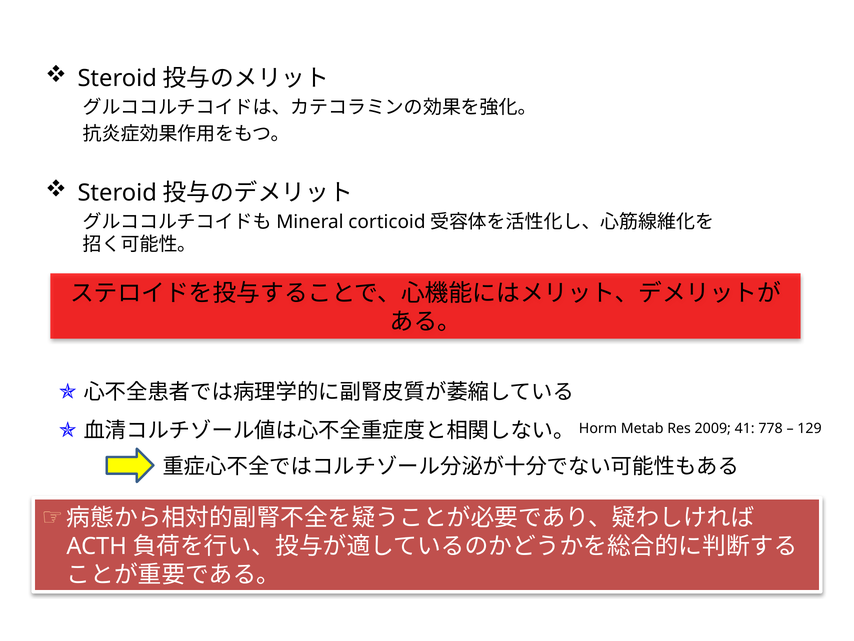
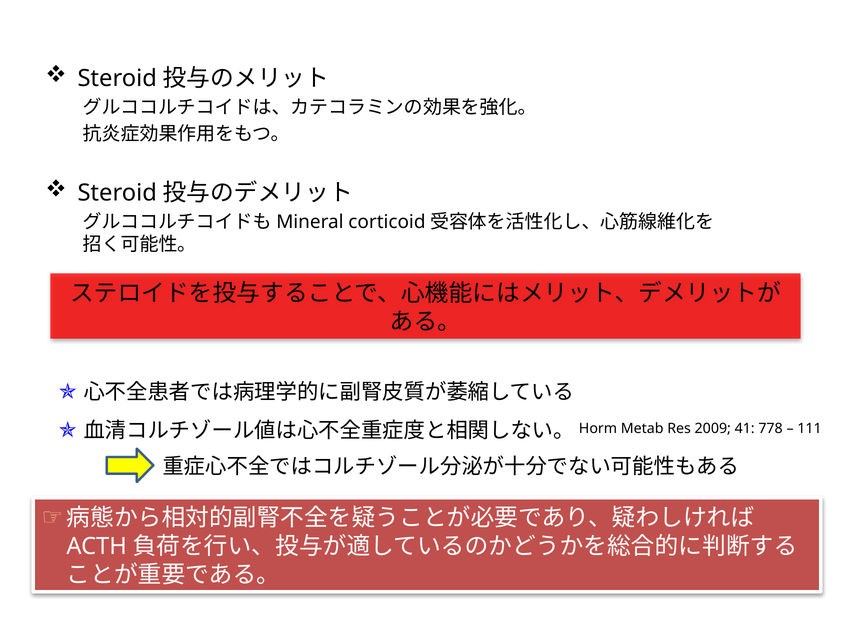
129: 129 -> 111 (810, 428)
